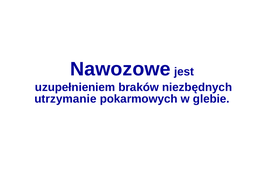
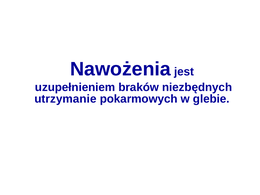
Nawozowe: Nawozowe -> Nawożenia (120, 69)
